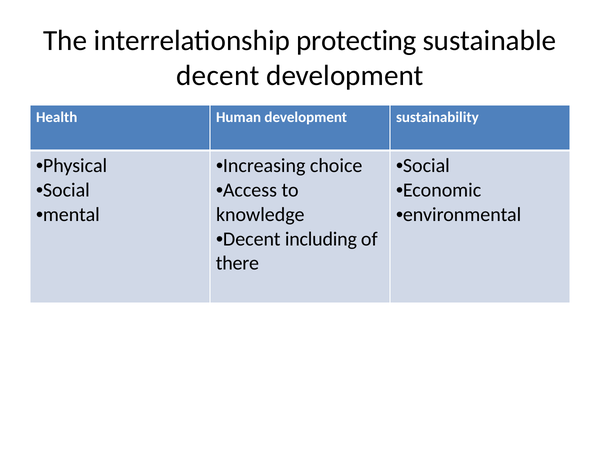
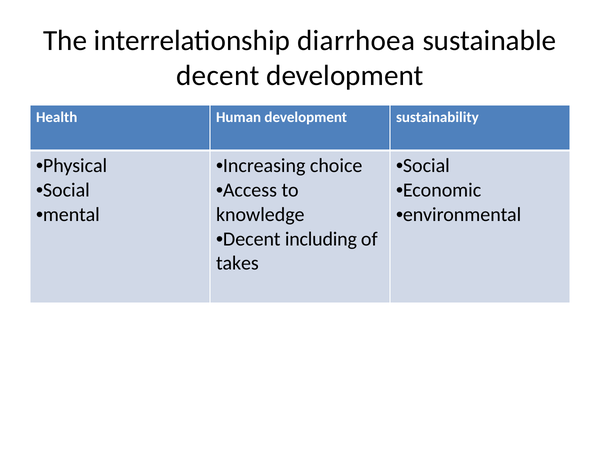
protecting: protecting -> diarrhoea (356, 41)
there: there -> takes (237, 263)
